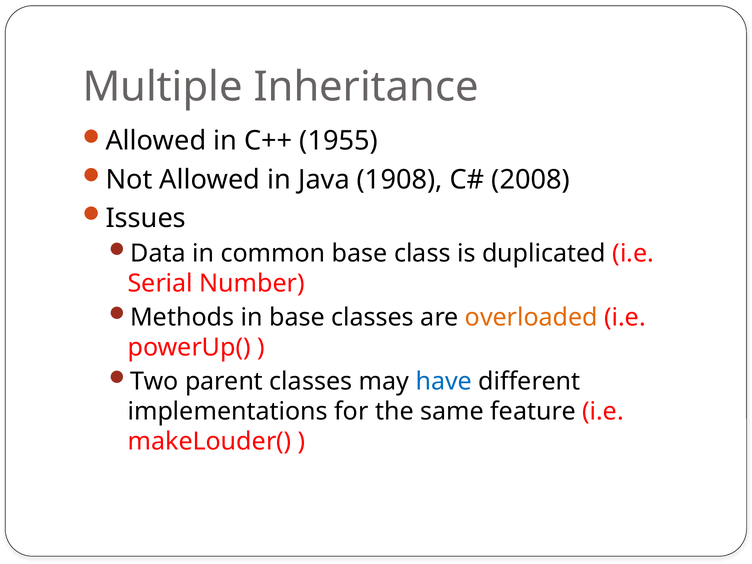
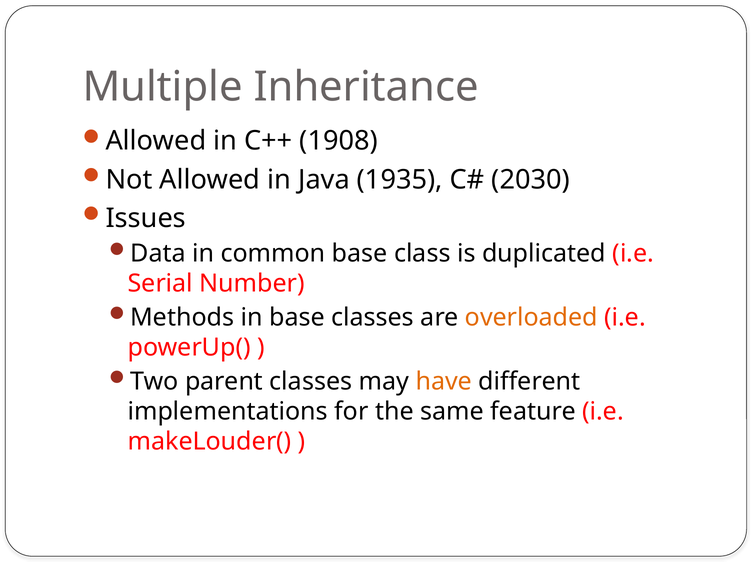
1955: 1955 -> 1908 (339, 141)
1908: 1908 -> 1935 (400, 180)
2008: 2008 -> 2030 (531, 180)
have colour: blue -> orange (444, 381)
